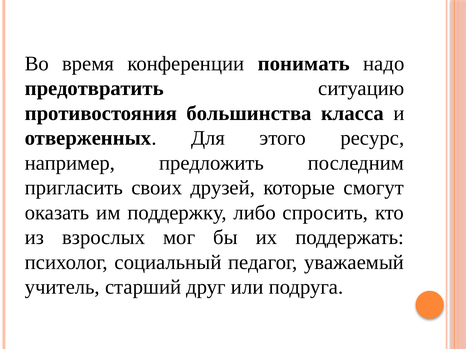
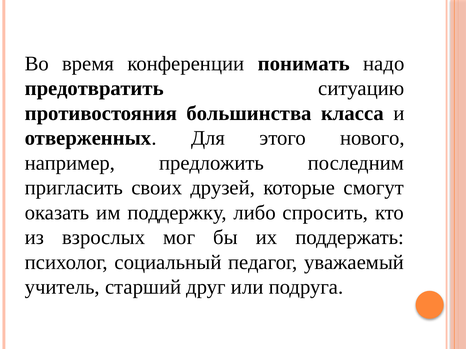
ресурс: ресурс -> нового (372, 138)
